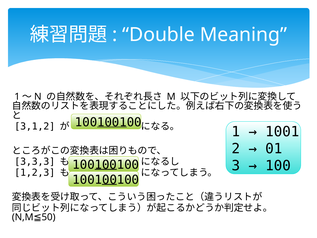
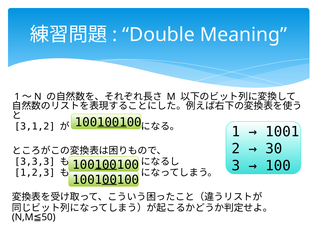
01: 01 -> 30 (274, 149)
